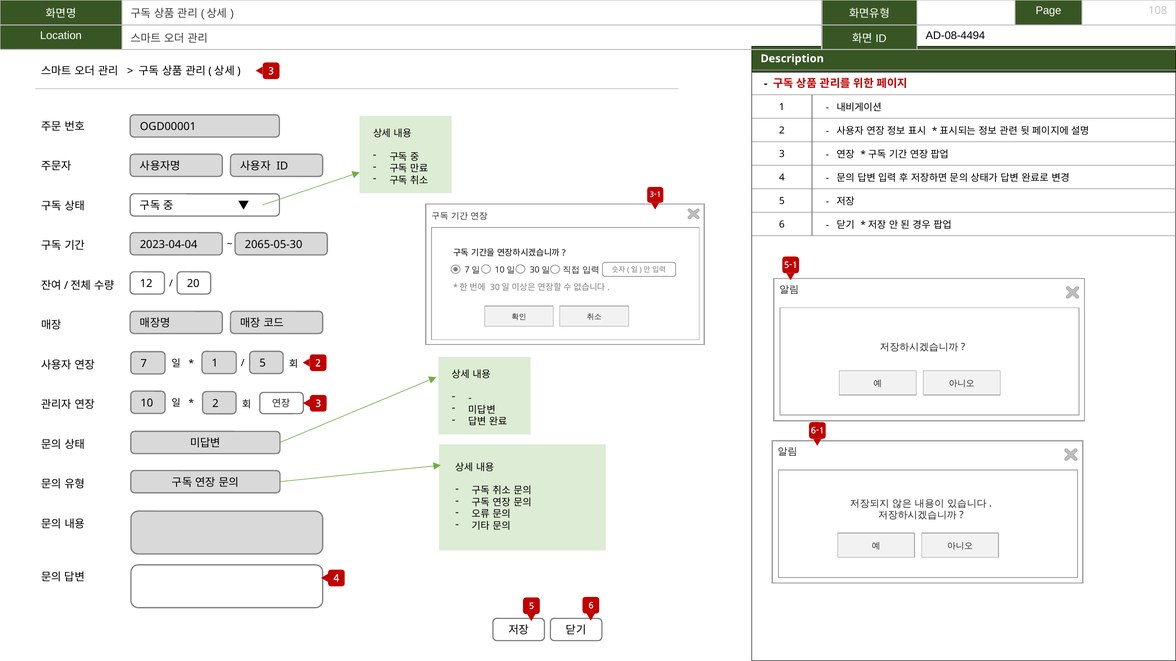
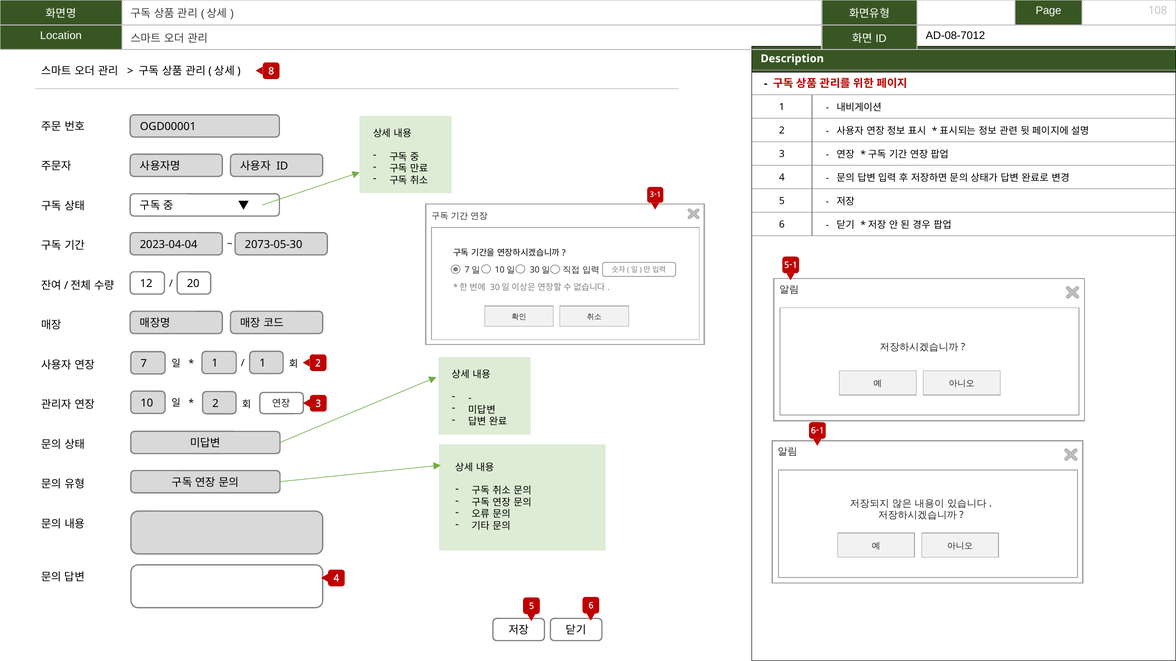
AD-08-4494: AD-08-4494 -> AD-08-7012 (955, 36)
3: 3 -> 8 (271, 71)
2065-05-30: 2065-05-30 -> 2073-05-30 (274, 245)
1 5: 5 -> 1 (263, 363)
